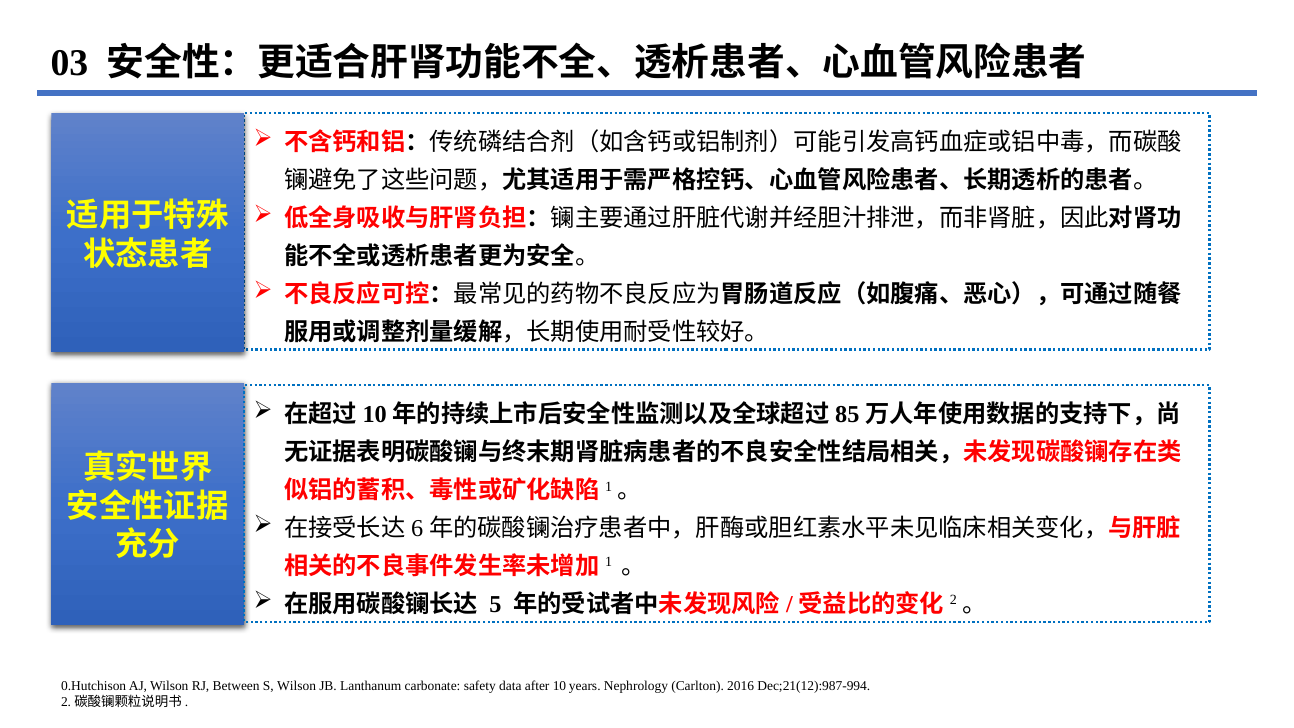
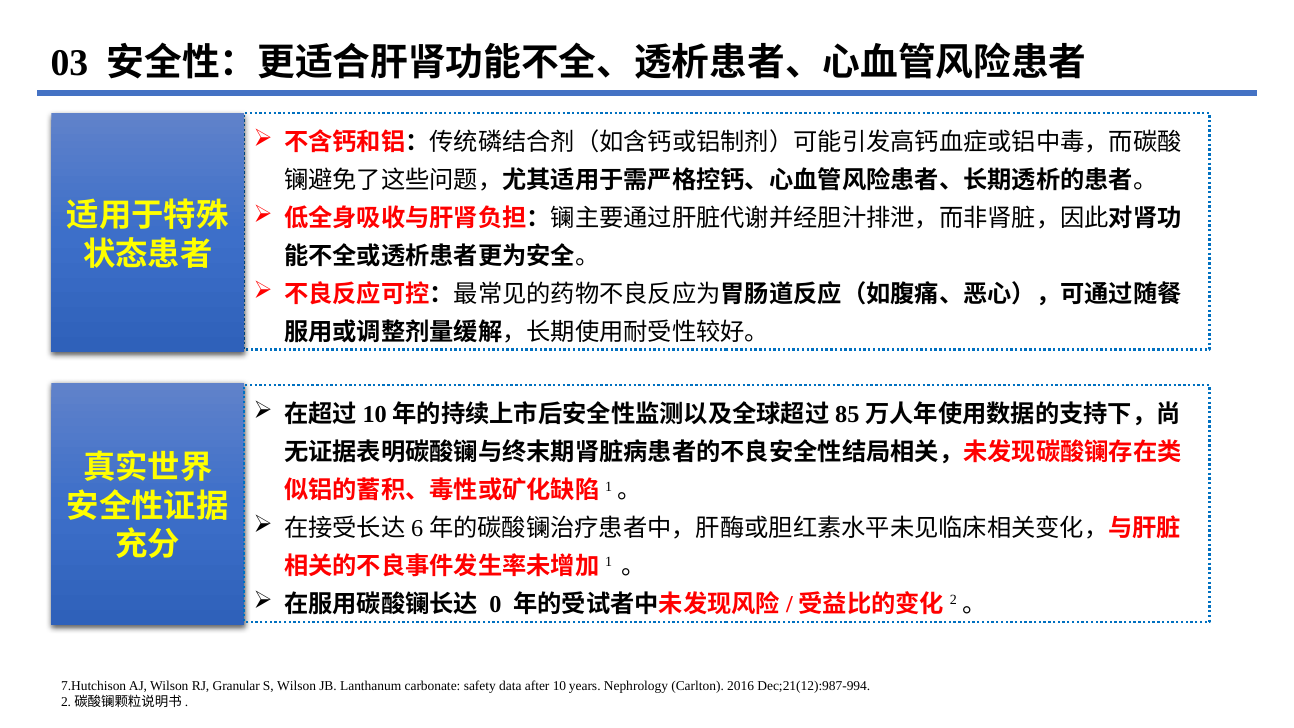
5: 5 -> 0 (495, 604)
0.Hutchison: 0.Hutchison -> 7.Hutchison (94, 686)
Between: Between -> Granular (236, 686)
